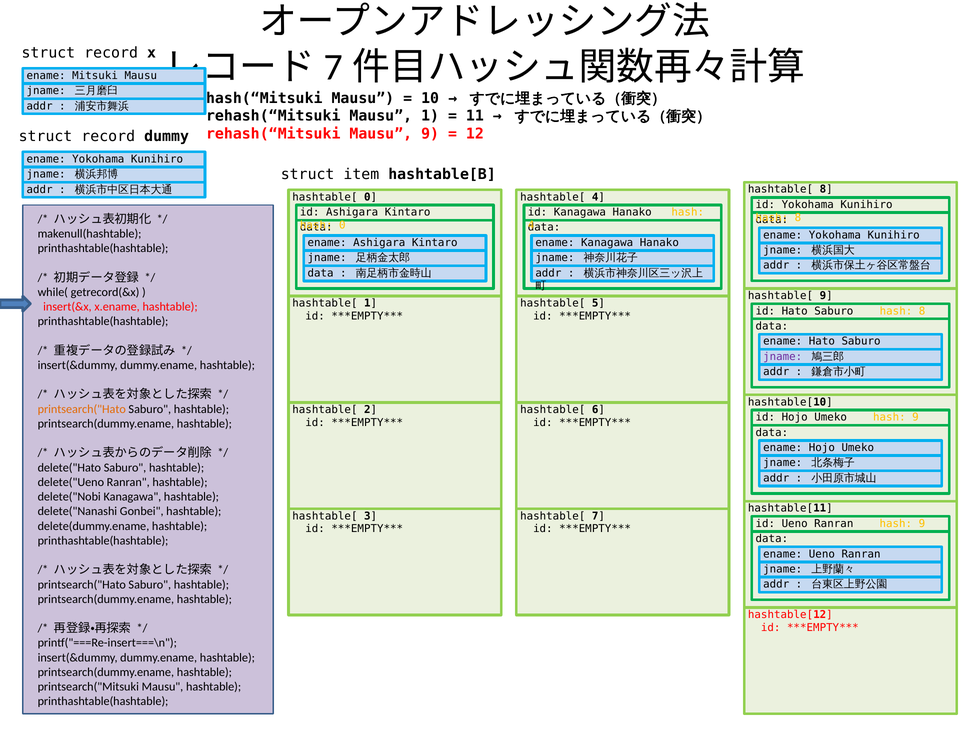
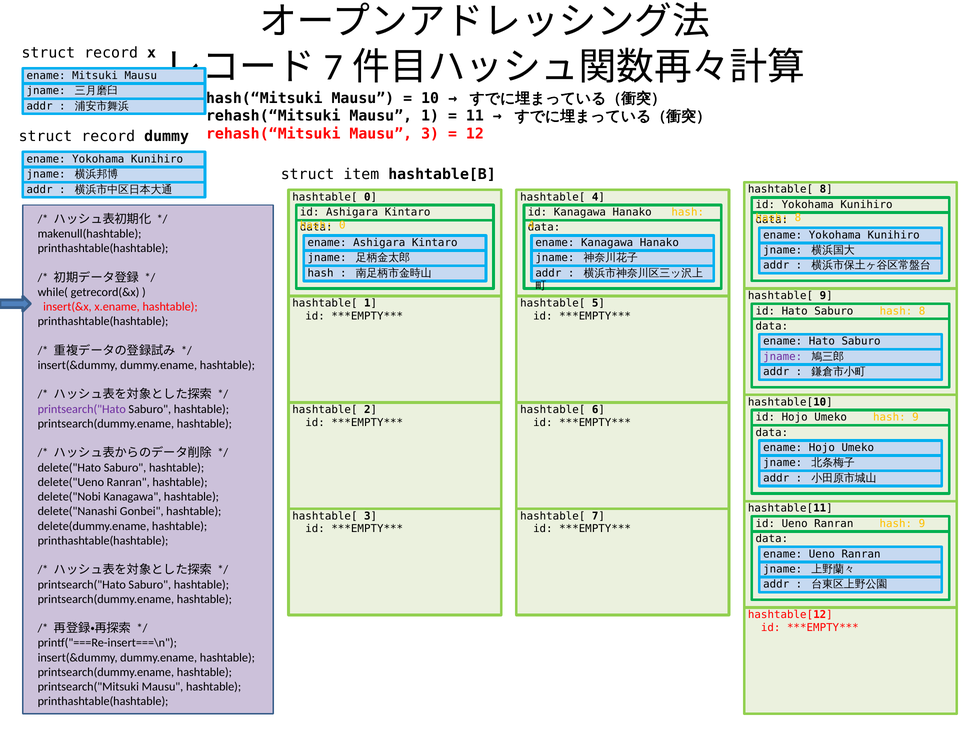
Mausu 9: 9 -> 3 (430, 134)
data: data -> hash (321, 273)
printsearch("Hato colour: orange -> purple (82, 409)
